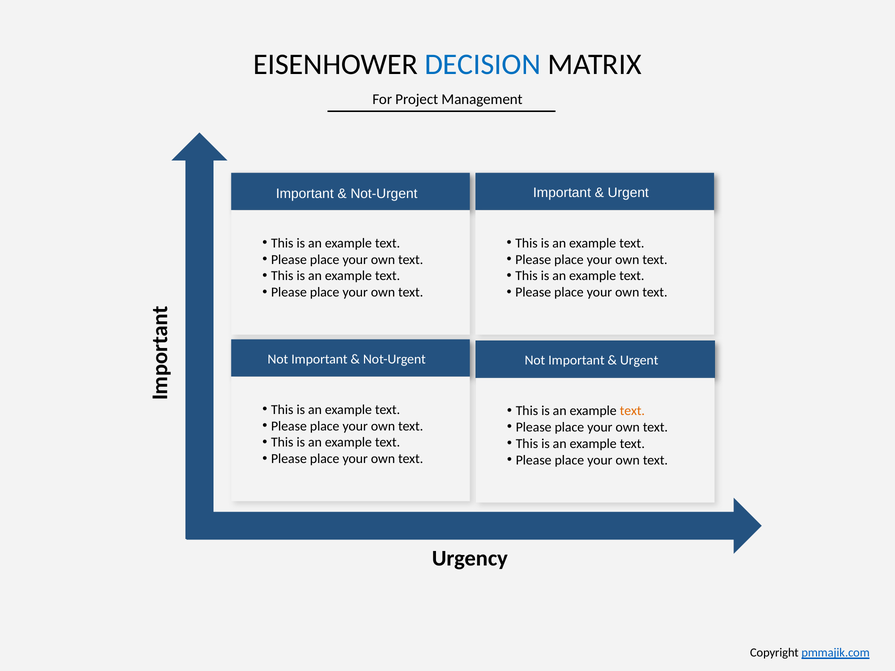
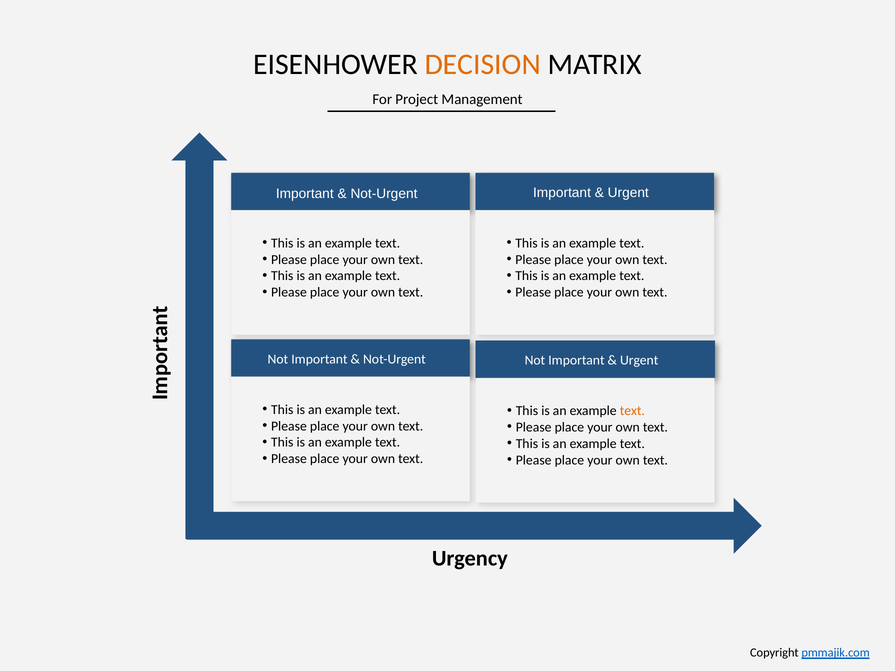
DECISION colour: blue -> orange (483, 64)
